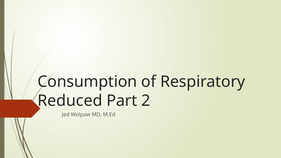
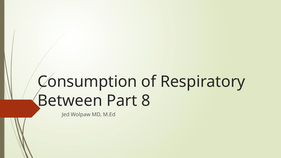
Reduced: Reduced -> Between (70, 101)
2: 2 -> 8 (146, 101)
